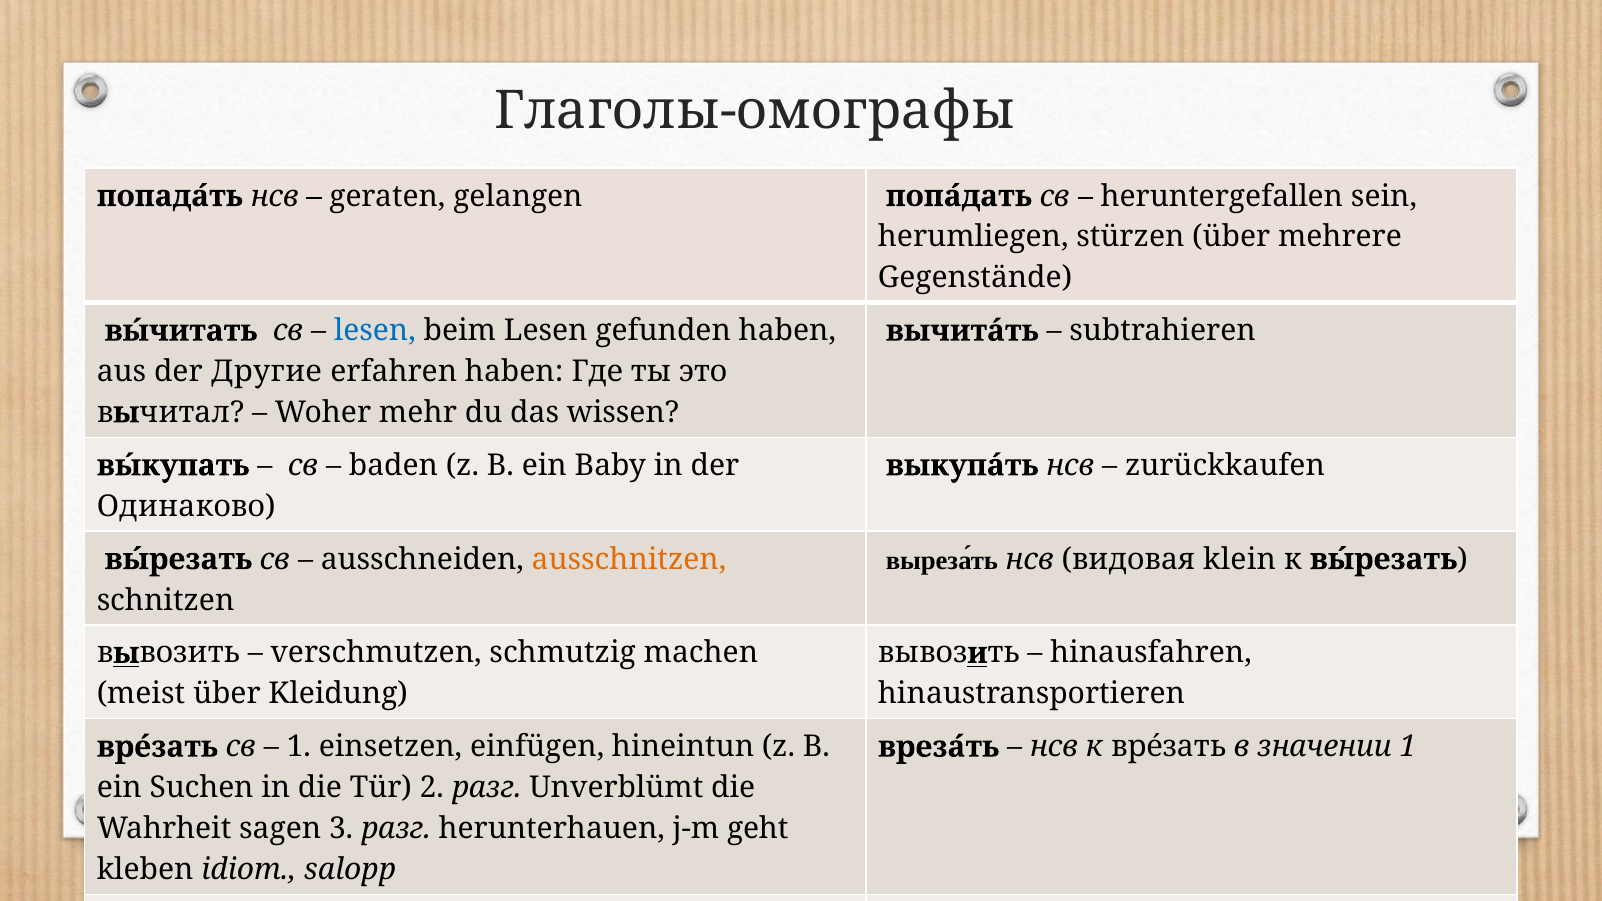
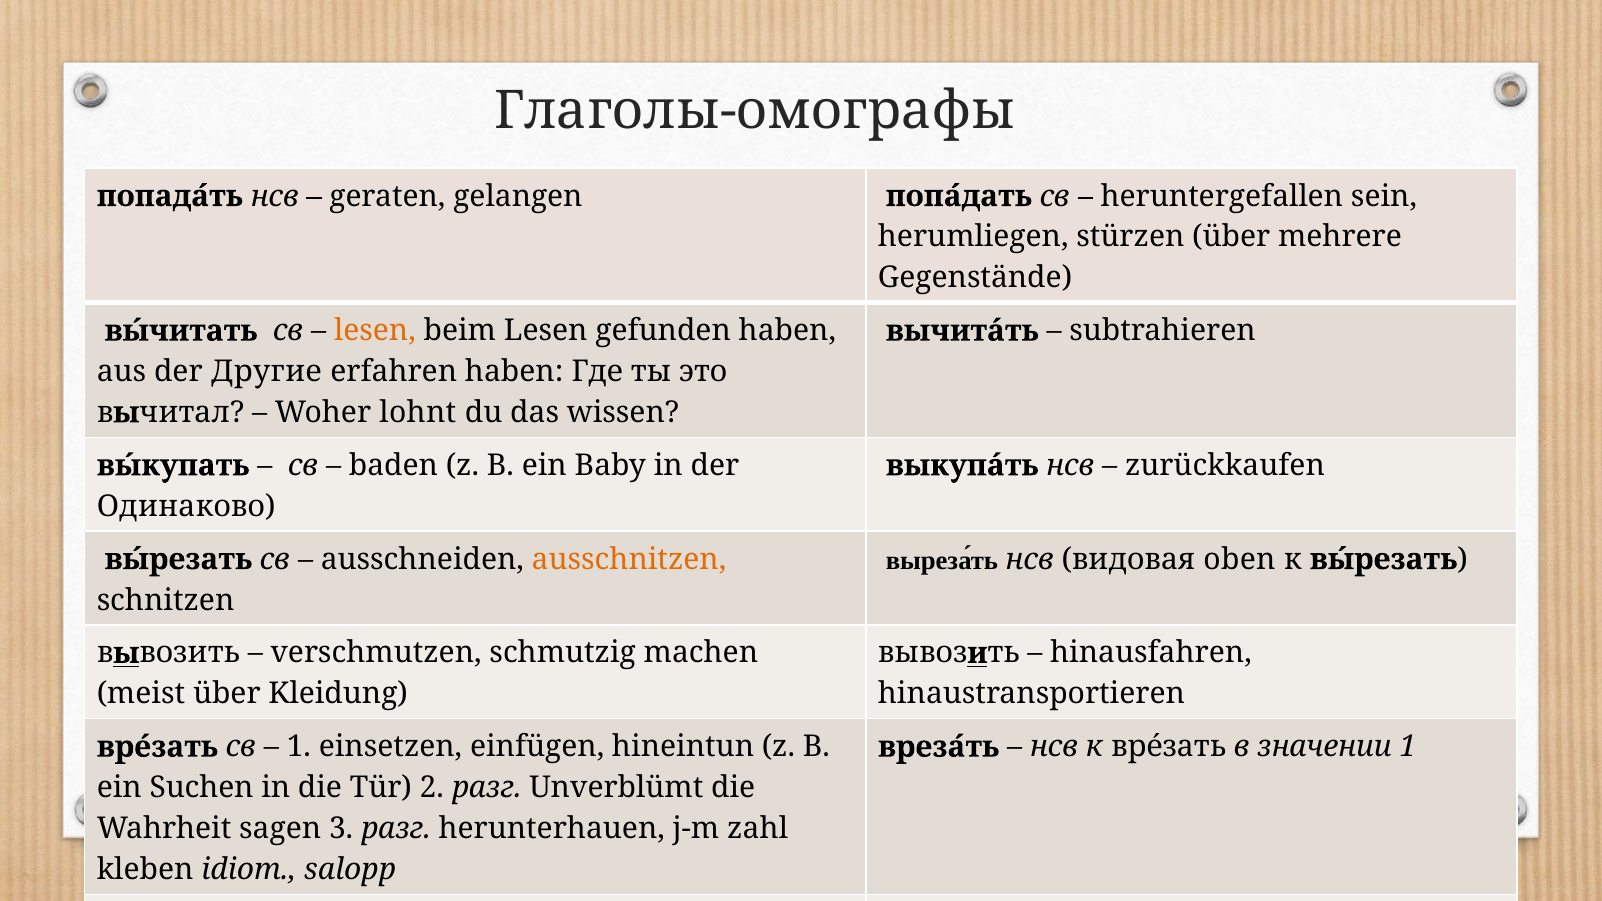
lesen colour: blue -> orange (375, 331)
mehr: mehr -> lohnt (418, 413)
klein: klein -> oben (1240, 559)
geht: geht -> zahl (758, 829)
